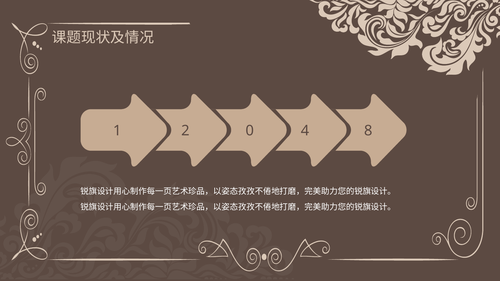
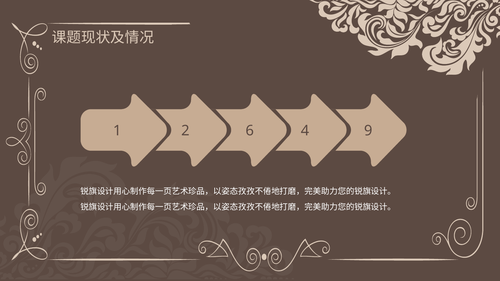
0: 0 -> 6 (250, 131)
8: 8 -> 9 (368, 131)
